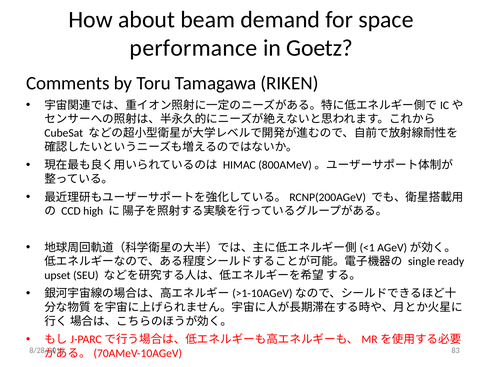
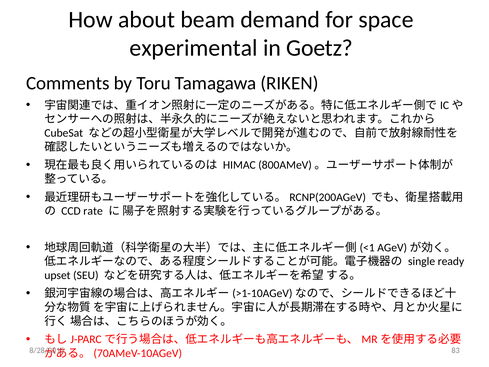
performance: performance -> experimental (194, 48)
high: high -> rate (93, 211)
